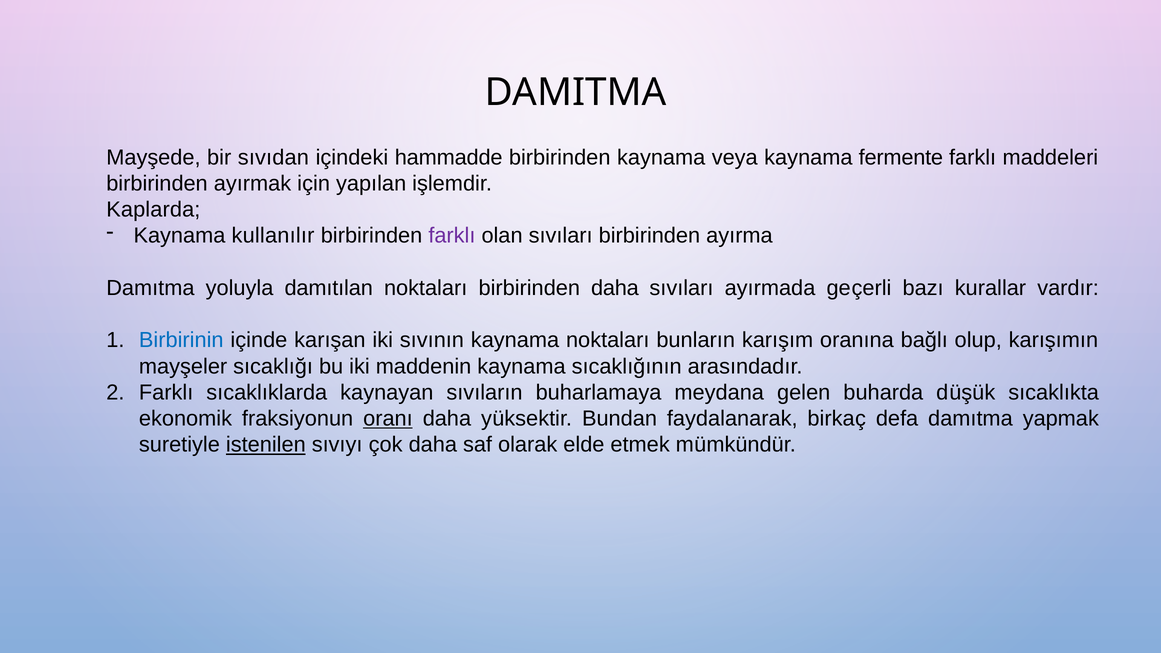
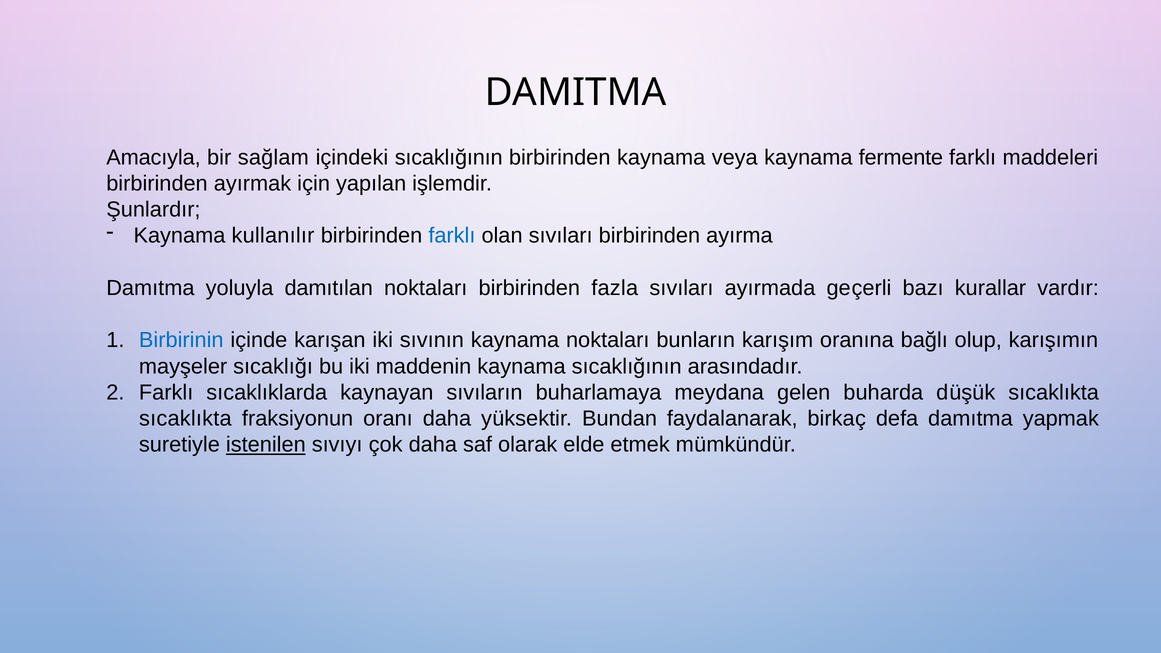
Mayşede: Mayşede -> Amacıyla (153, 157)
sıvıdan: sıvıdan -> sağlam (273, 157)
içindeki hammadde: hammadde -> sıcaklığının (449, 157)
Kaplarda: Kaplarda -> Şunlardır (153, 210)
farklı colour: purple -> blue (452, 236)
birbirinden daha: daha -> fazla (615, 288)
ekonomik: ekonomik -> sıcaklıkta (185, 419)
oranı underline: present -> none (388, 419)
